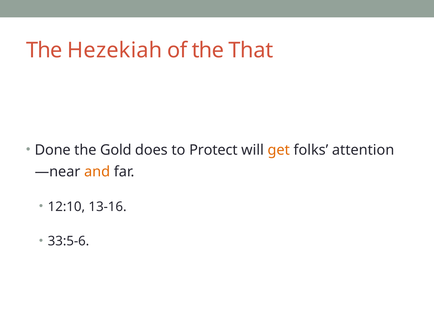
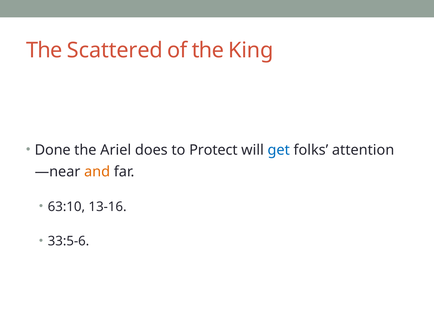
Hezekiah: Hezekiah -> Scattered (115, 50)
That: That -> King (251, 50)
Gold: Gold -> Ariel (116, 150)
get colour: orange -> blue (279, 150)
12:10: 12:10 -> 63:10 (66, 206)
